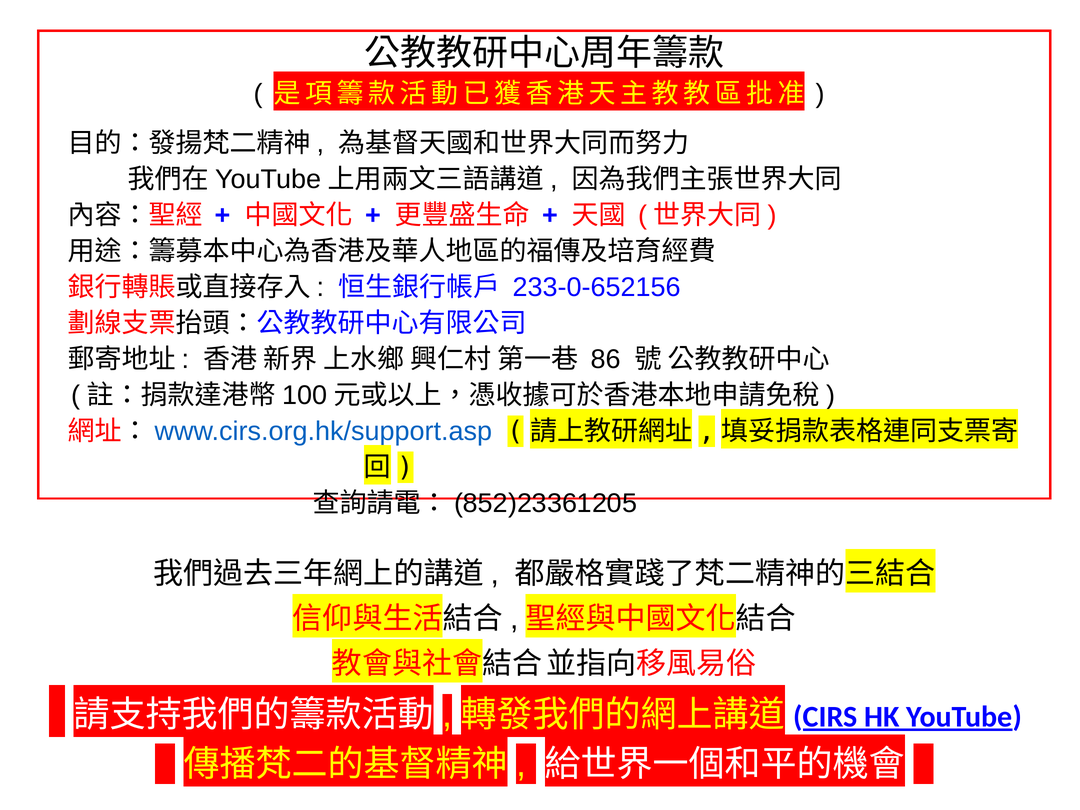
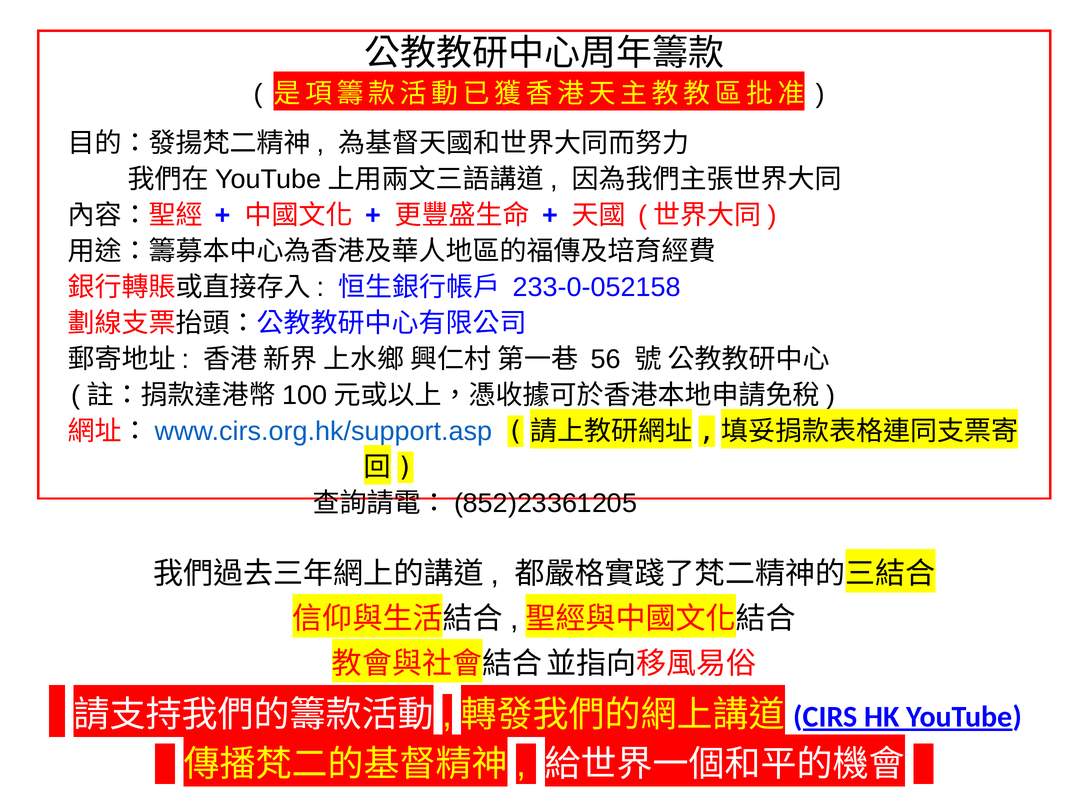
233-0-652156: 233-0-652156 -> 233-0-052158 (597, 287)
86: 86 -> 56 (606, 360)
